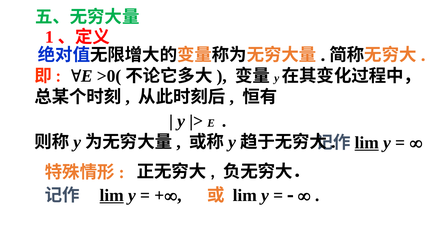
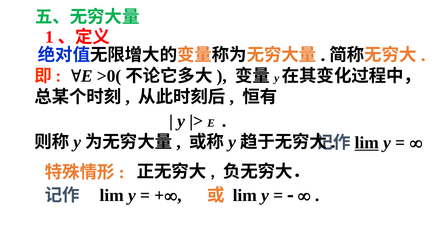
lim underline: present -> none (112, 195)
